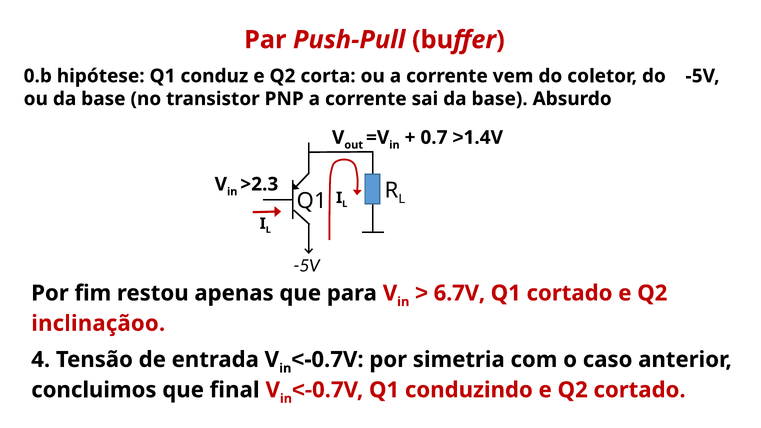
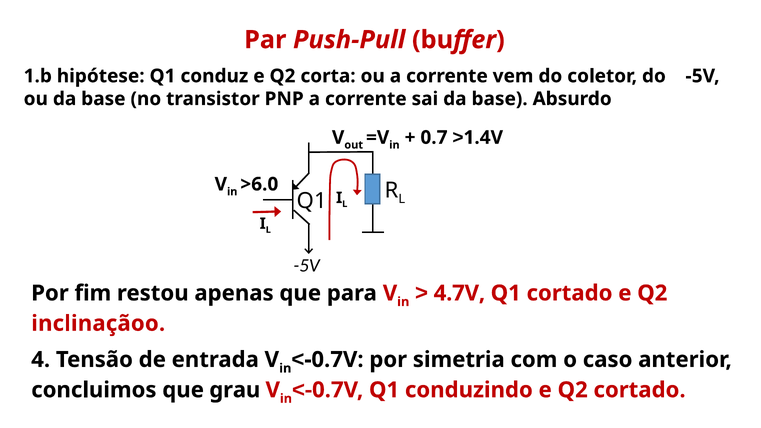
0.b: 0.b -> 1.b (38, 76)
>2.3: >2.3 -> >6.0 (259, 184)
6.7V: 6.7V -> 4.7V (459, 293)
final: final -> grau (235, 390)
